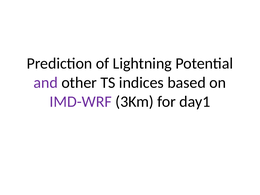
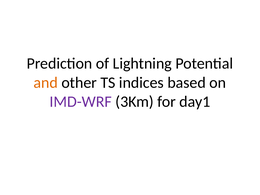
and colour: purple -> orange (46, 83)
